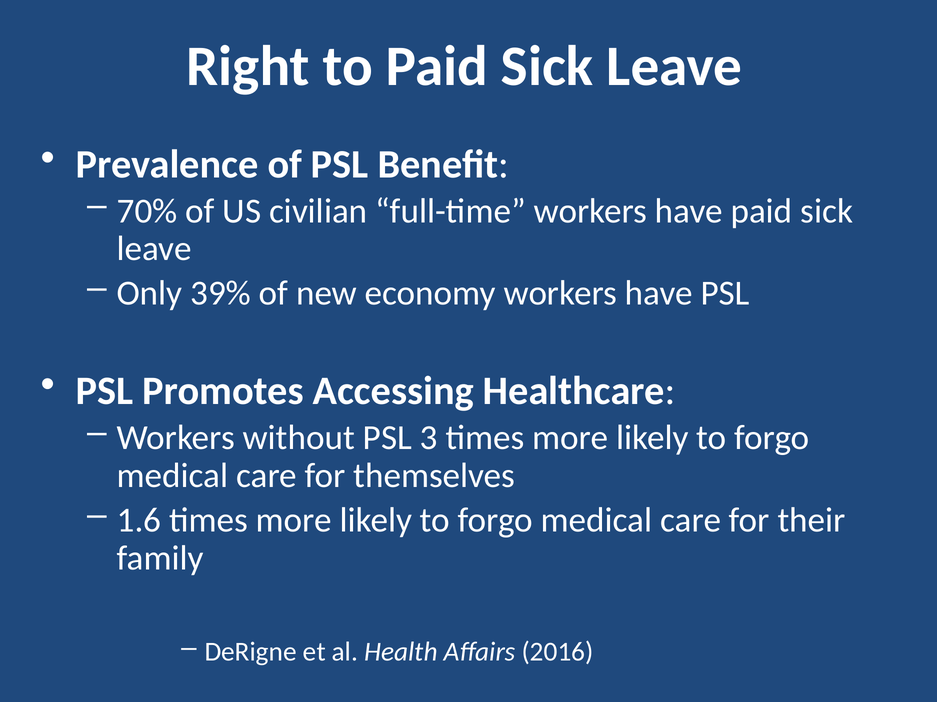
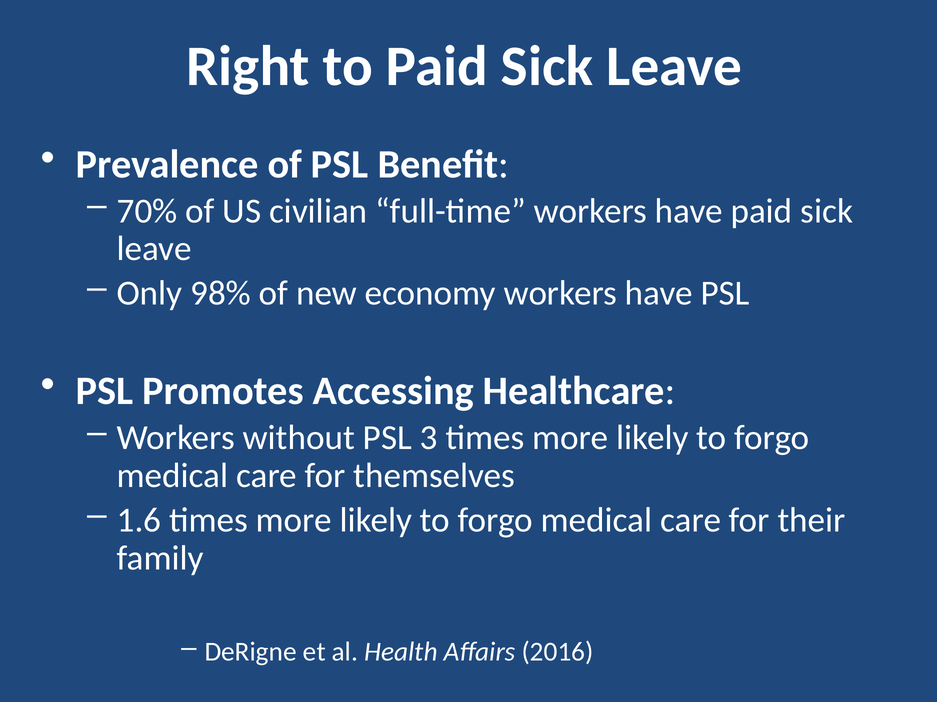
39%: 39% -> 98% (221, 294)
